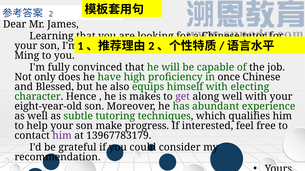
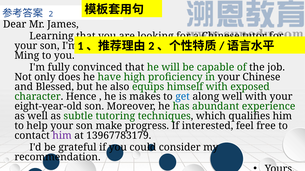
in once: once -> your (229, 77)
electing: electing -> exposed (250, 87)
get colour: purple -> blue (183, 97)
